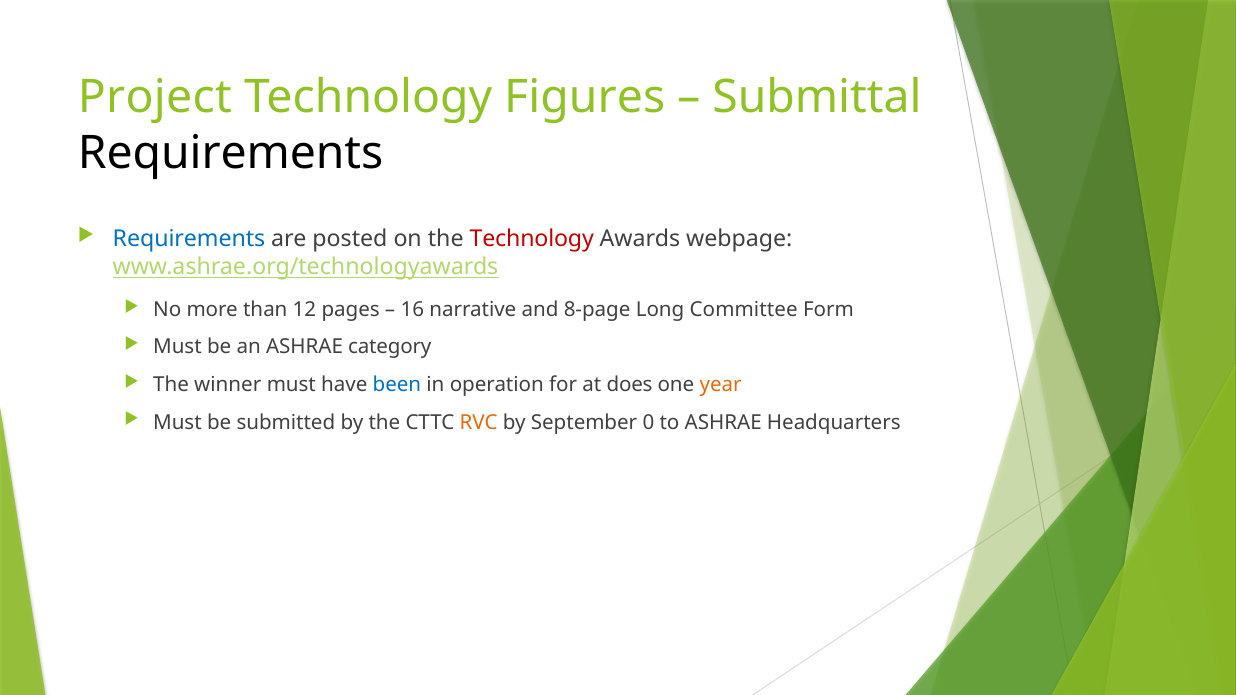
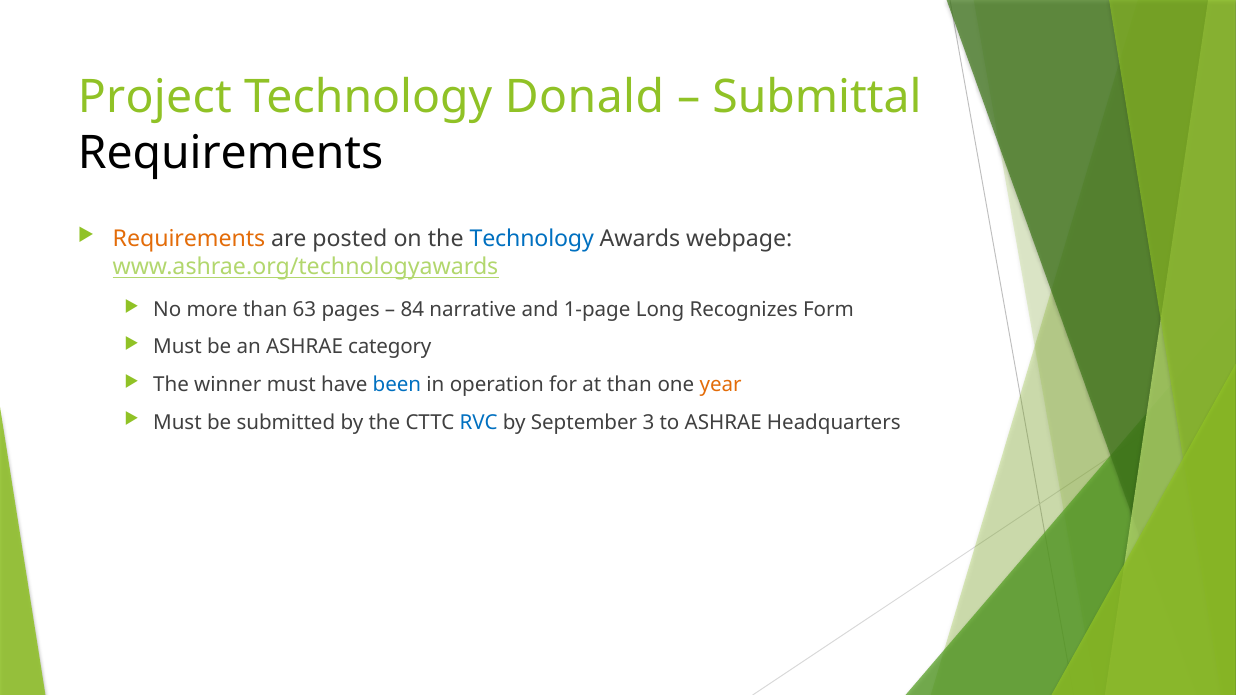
Figures: Figures -> Donald (585, 97)
Requirements colour: blue -> orange (189, 239)
Technology colour: red -> blue (532, 239)
12: 12 -> 63 (305, 310)
16: 16 -> 84 (412, 310)
8-page: 8-page -> 1-page (597, 310)
Committee: Committee -> Recognizes (744, 310)
at does: does -> than (629, 385)
RVC colour: orange -> blue (479, 422)
0: 0 -> 3 (648, 422)
